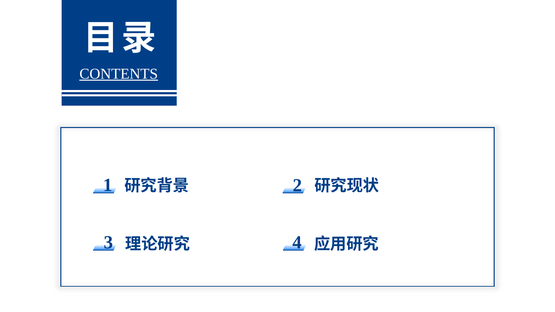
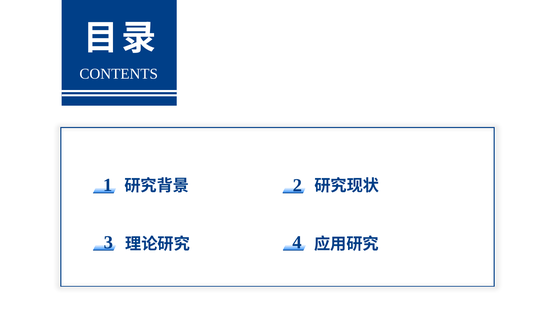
CONTENTS underline: present -> none (119, 74)
